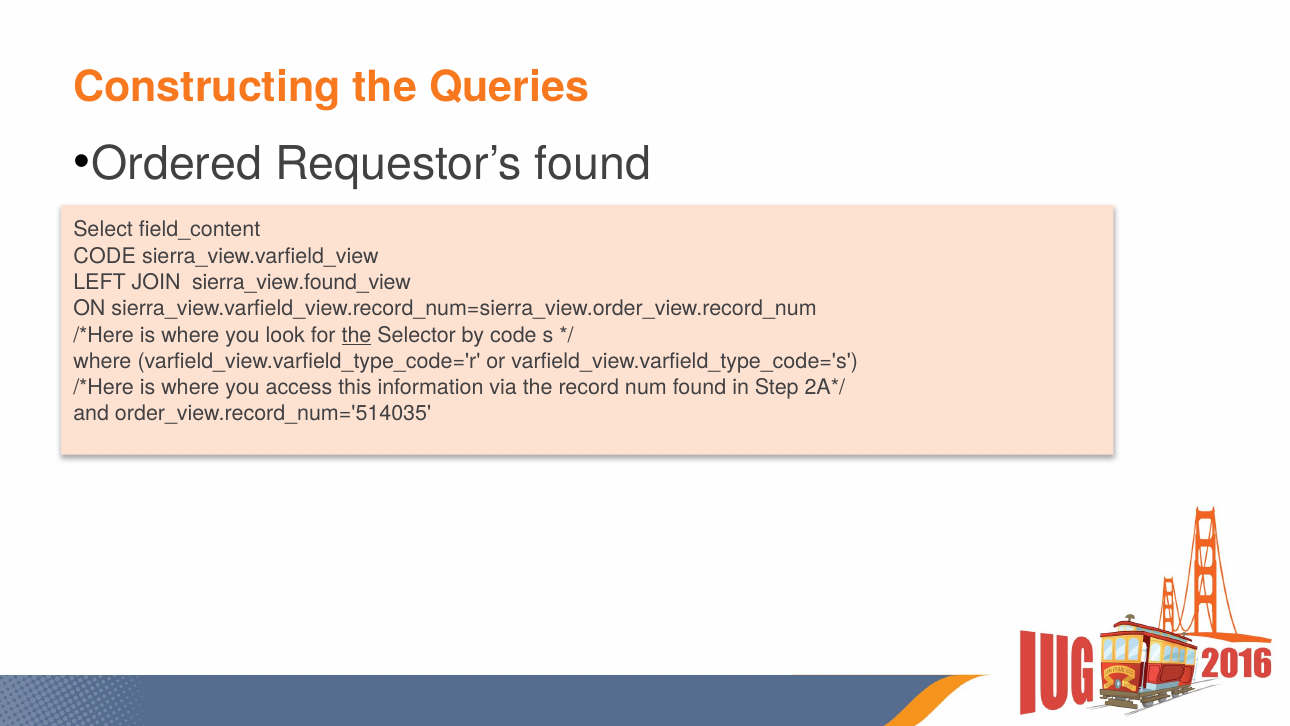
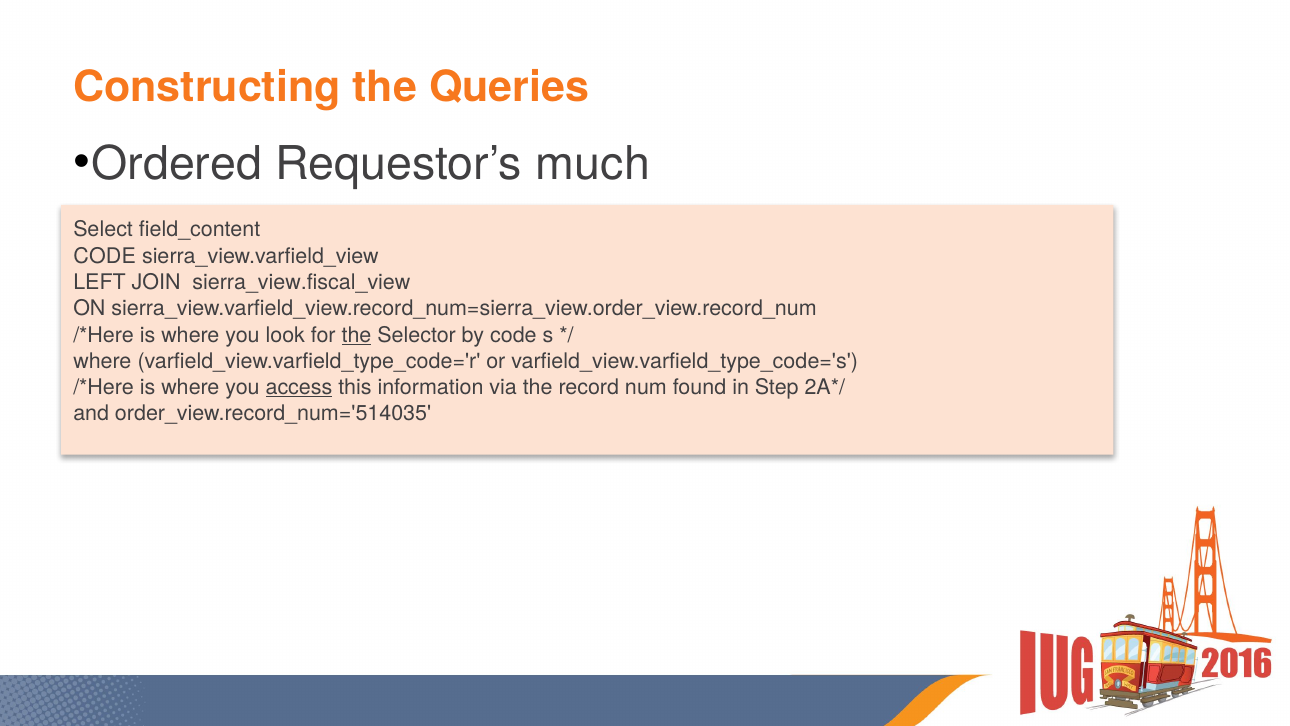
Requestor’s found: found -> much (593, 164)
sierra_view.found_view: sierra_view.found_view -> sierra_view.fiscal_view (301, 282)
access underline: none -> present (299, 387)
